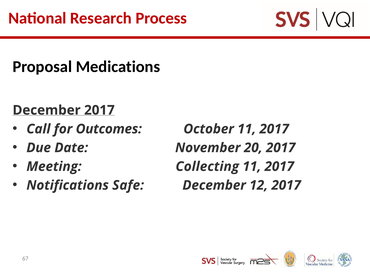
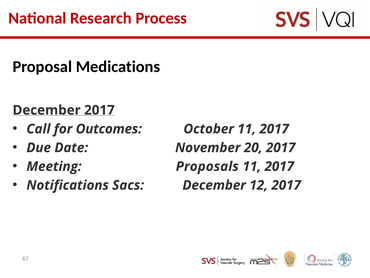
Collecting: Collecting -> Proposals (207, 166)
Safe: Safe -> Sacs (128, 185)
